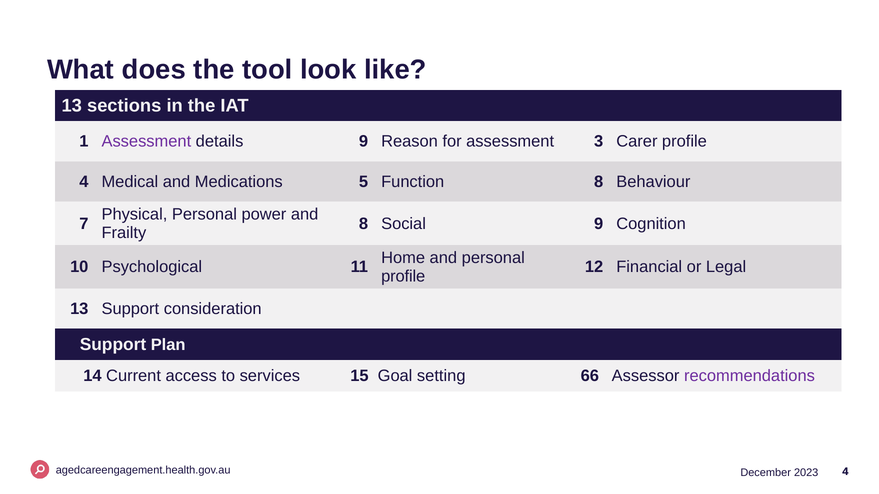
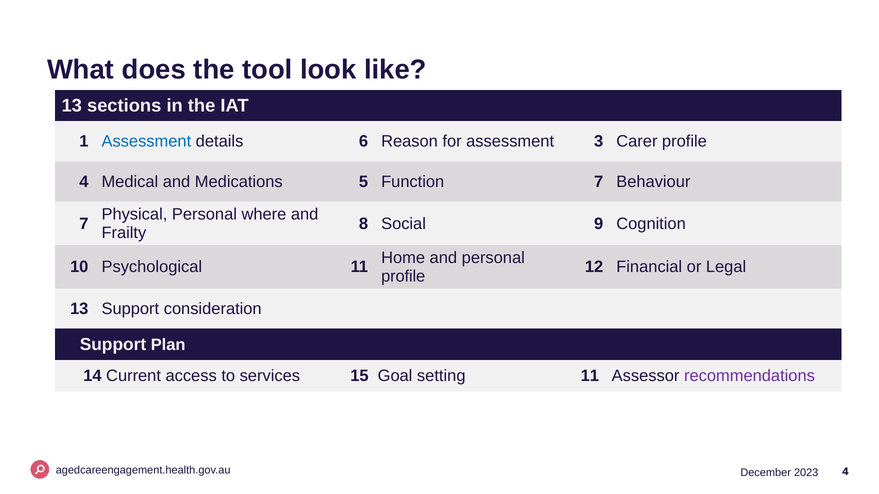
Assessment colour: purple -> blue (146, 142)
details 9: 9 -> 6 (363, 142)
Function 8: 8 -> 7 (599, 182)
power: power -> where (264, 215)
setting 66: 66 -> 11 (590, 376)
